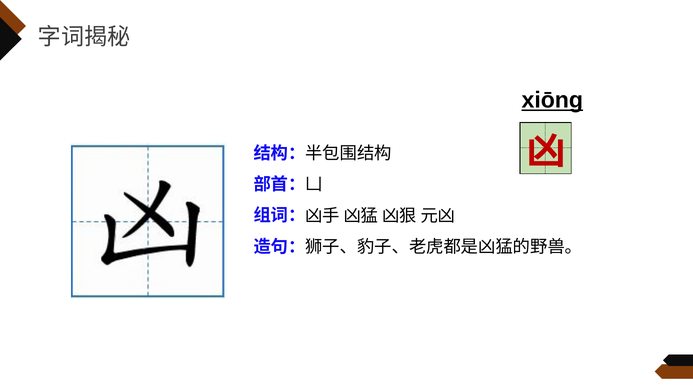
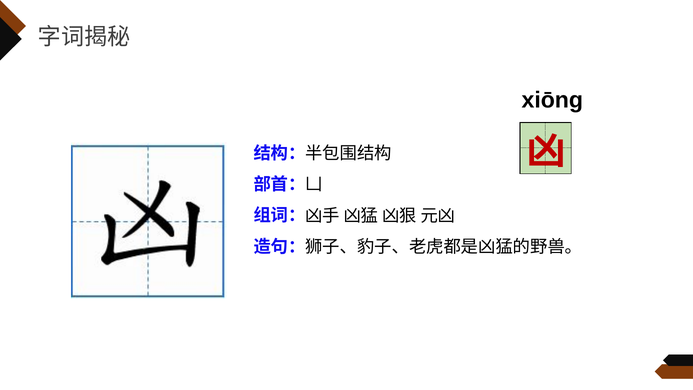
xiōng underline: present -> none (552, 100)
